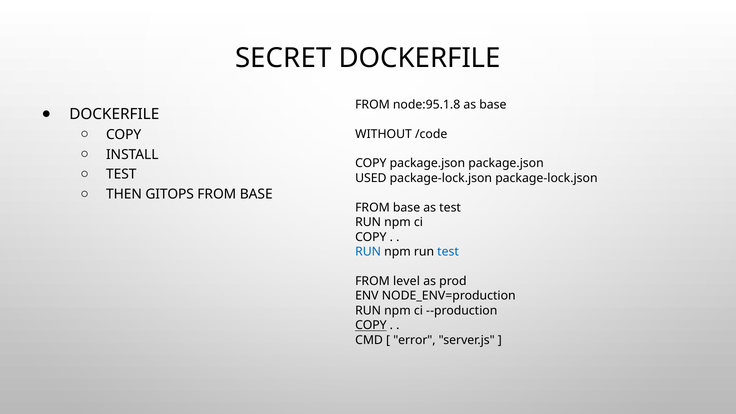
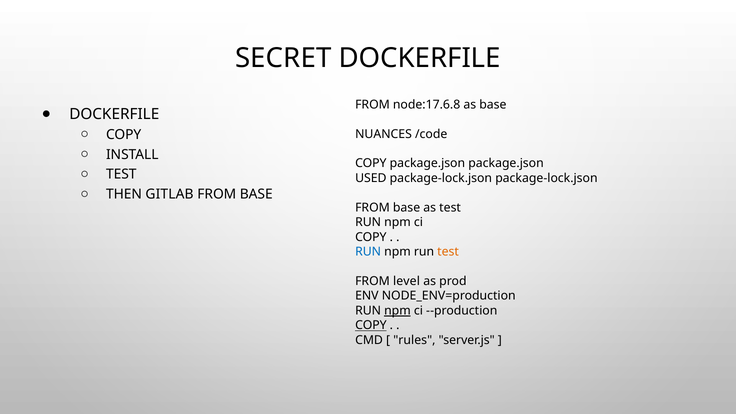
node:95.1.8: node:95.1.8 -> node:17.6.8 (427, 105)
WITHOUT: WITHOUT -> NUANCES (384, 134)
GITOPS: GITOPS -> GITLAB (170, 194)
test colour: blue -> orange (448, 252)
npm underline: none -> present (397, 311)
error: error -> rules (414, 340)
